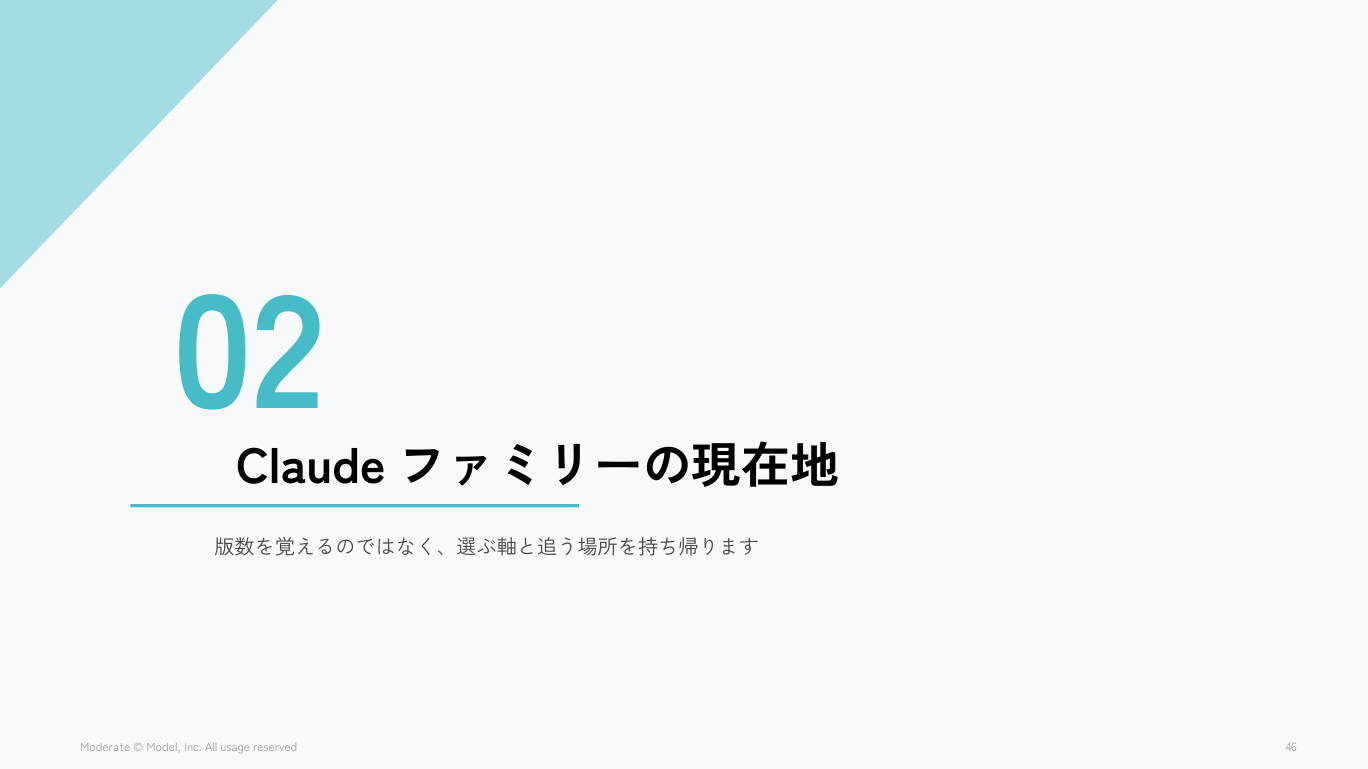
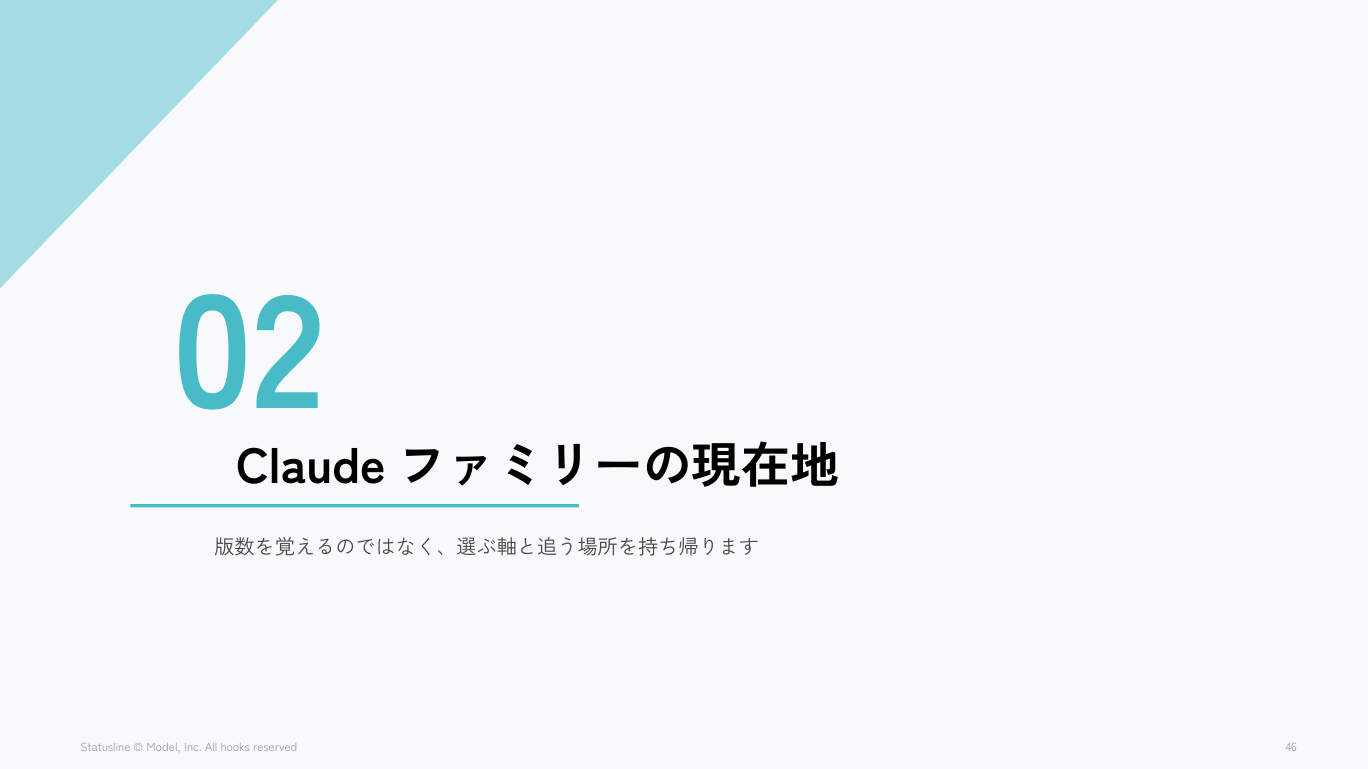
Moderate: Moderate -> Statusline (105, 748)
usage: usage -> hooks (235, 748)
